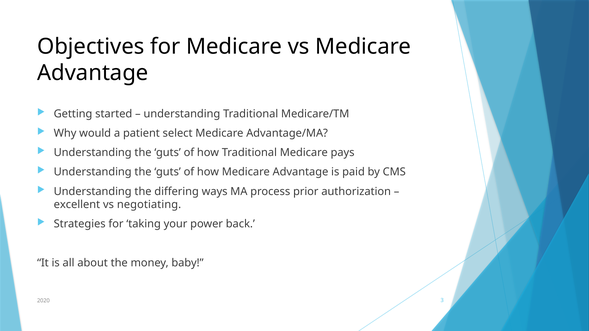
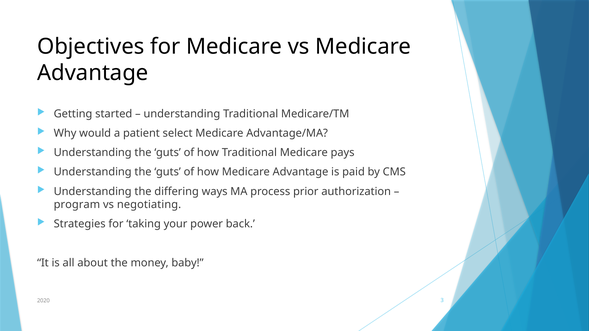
excellent: excellent -> program (77, 205)
